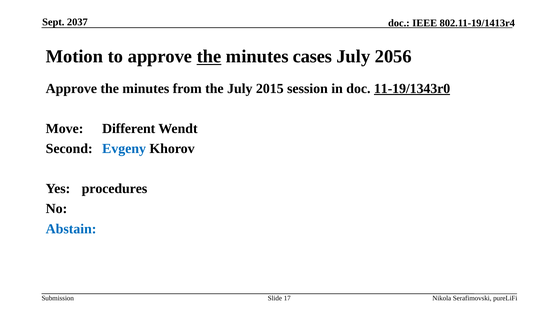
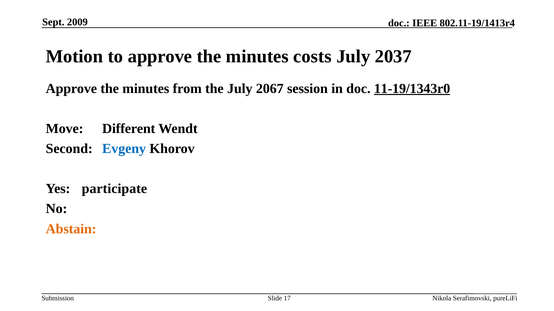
2037: 2037 -> 2009 (77, 22)
the underline: present -> none (209, 57)
cases: cases -> costs (312, 57)
2056: 2056 -> 2037 (393, 57)
2015: 2015 -> 2067 (270, 89)
procedures: procedures -> participate (114, 189)
Abstain colour: blue -> orange (71, 229)
